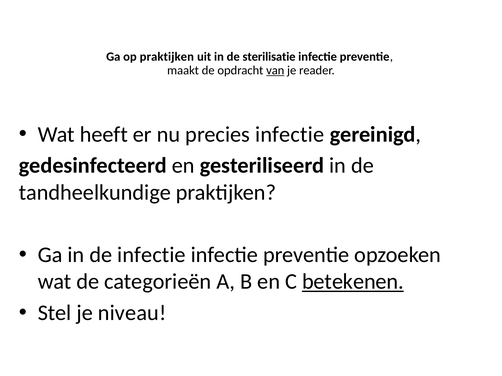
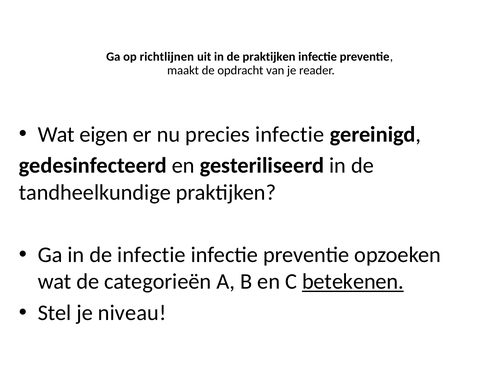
op praktijken: praktijken -> richtlijnen (167, 57)
de sterilisatie: sterilisatie -> praktijken (269, 57)
van underline: present -> none (275, 70)
heeft: heeft -> eigen (104, 135)
